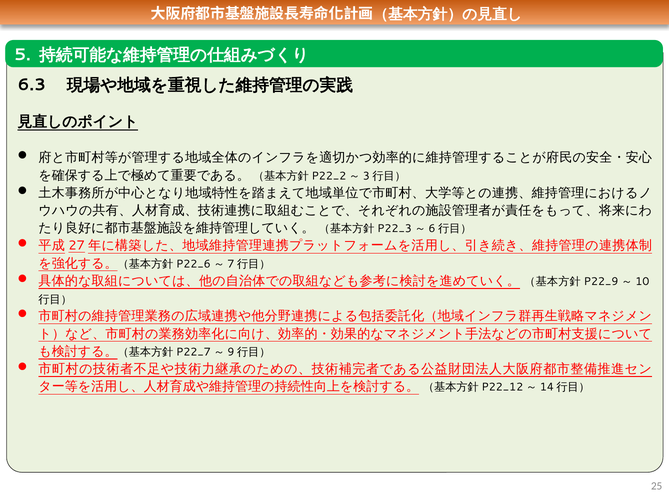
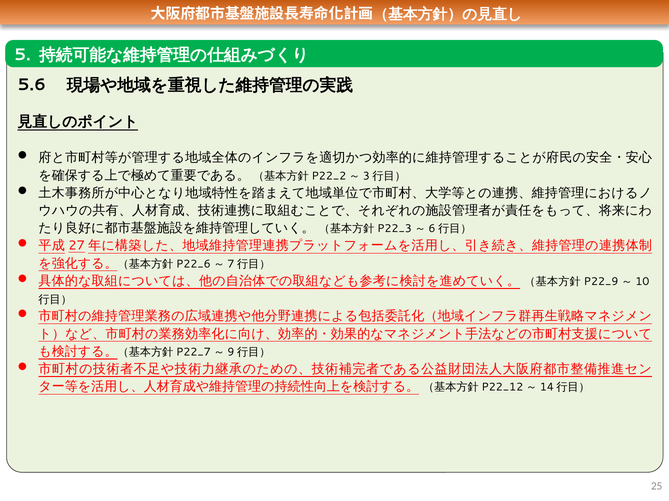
6.3: 6.3 -> 5.6 (32, 85)
